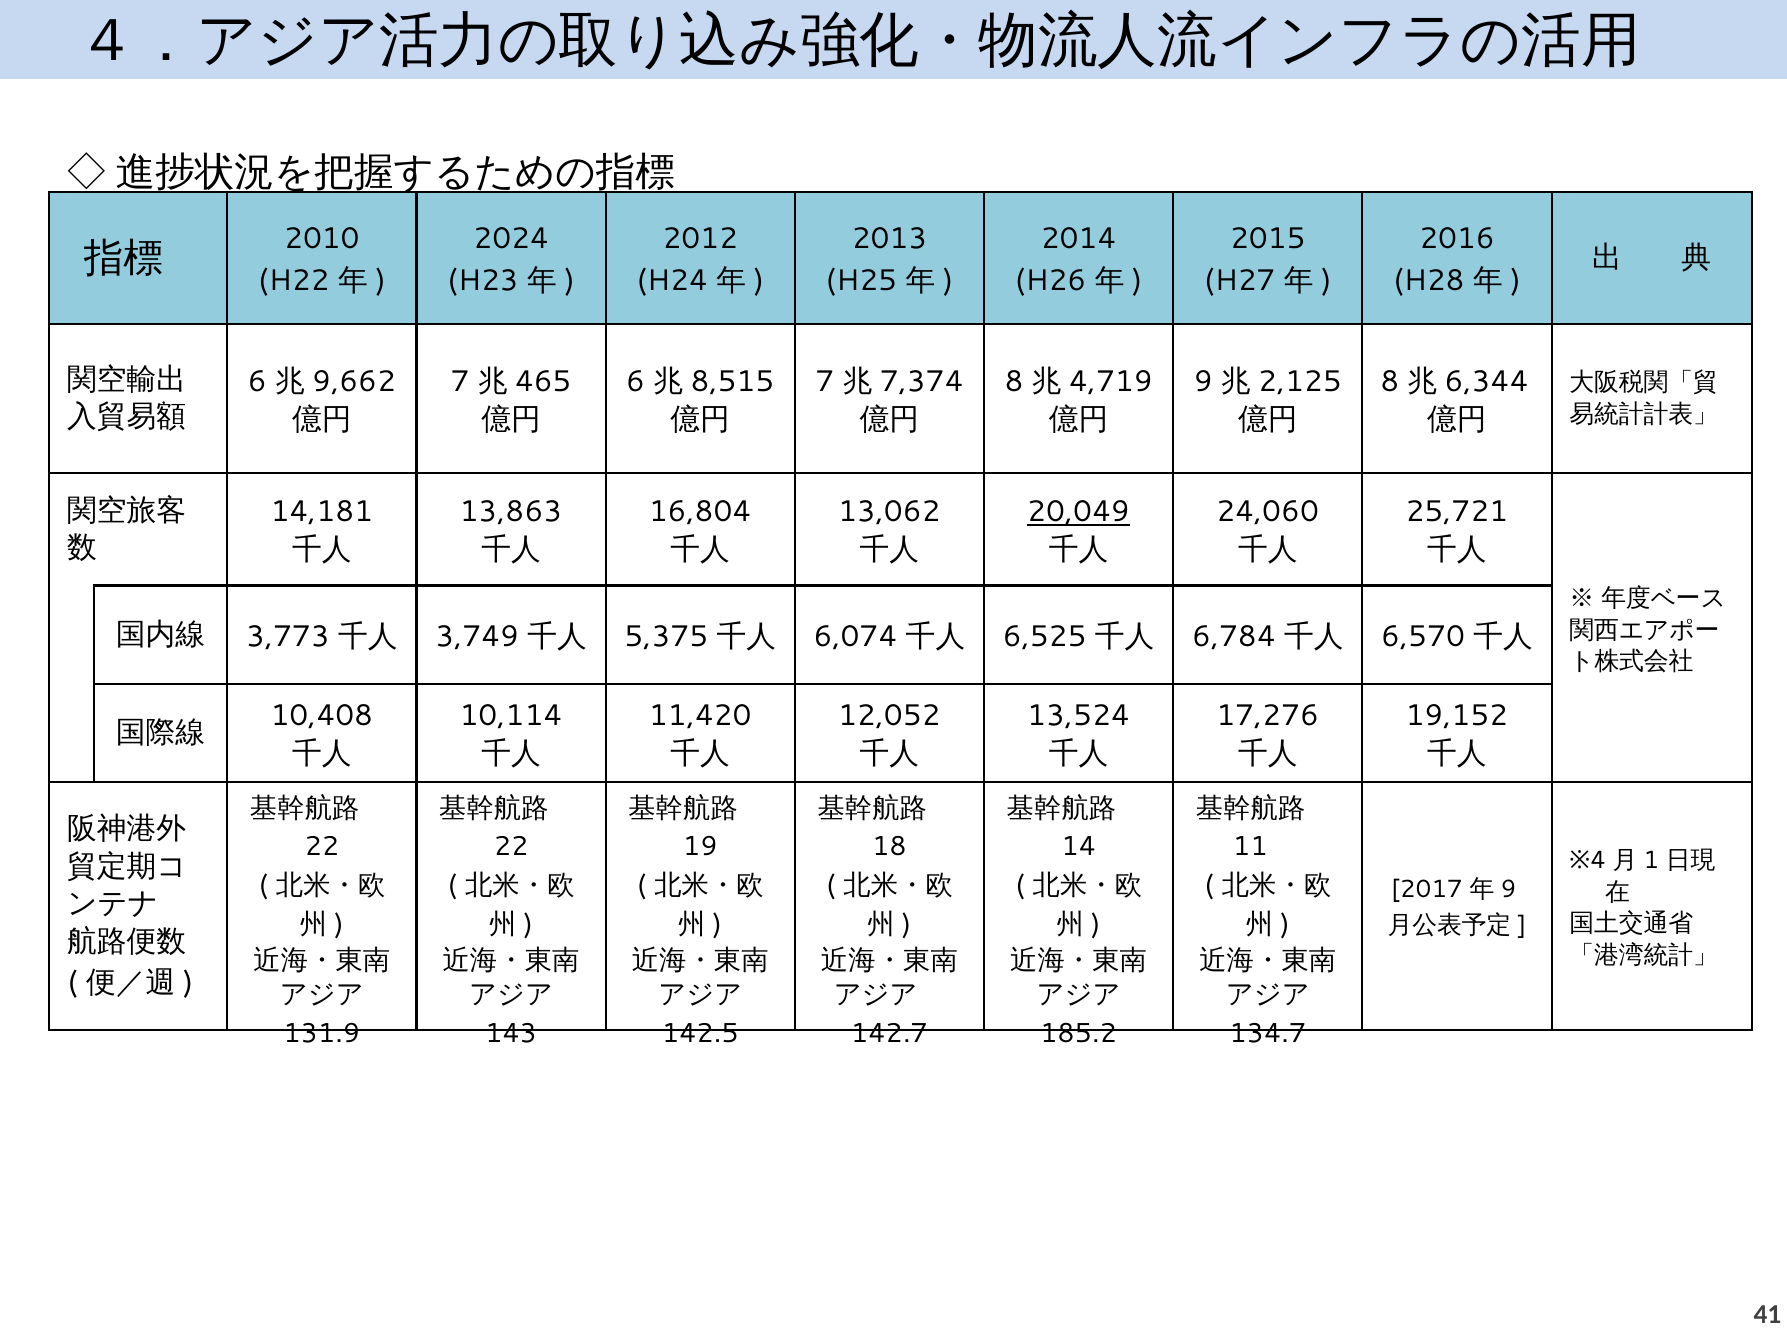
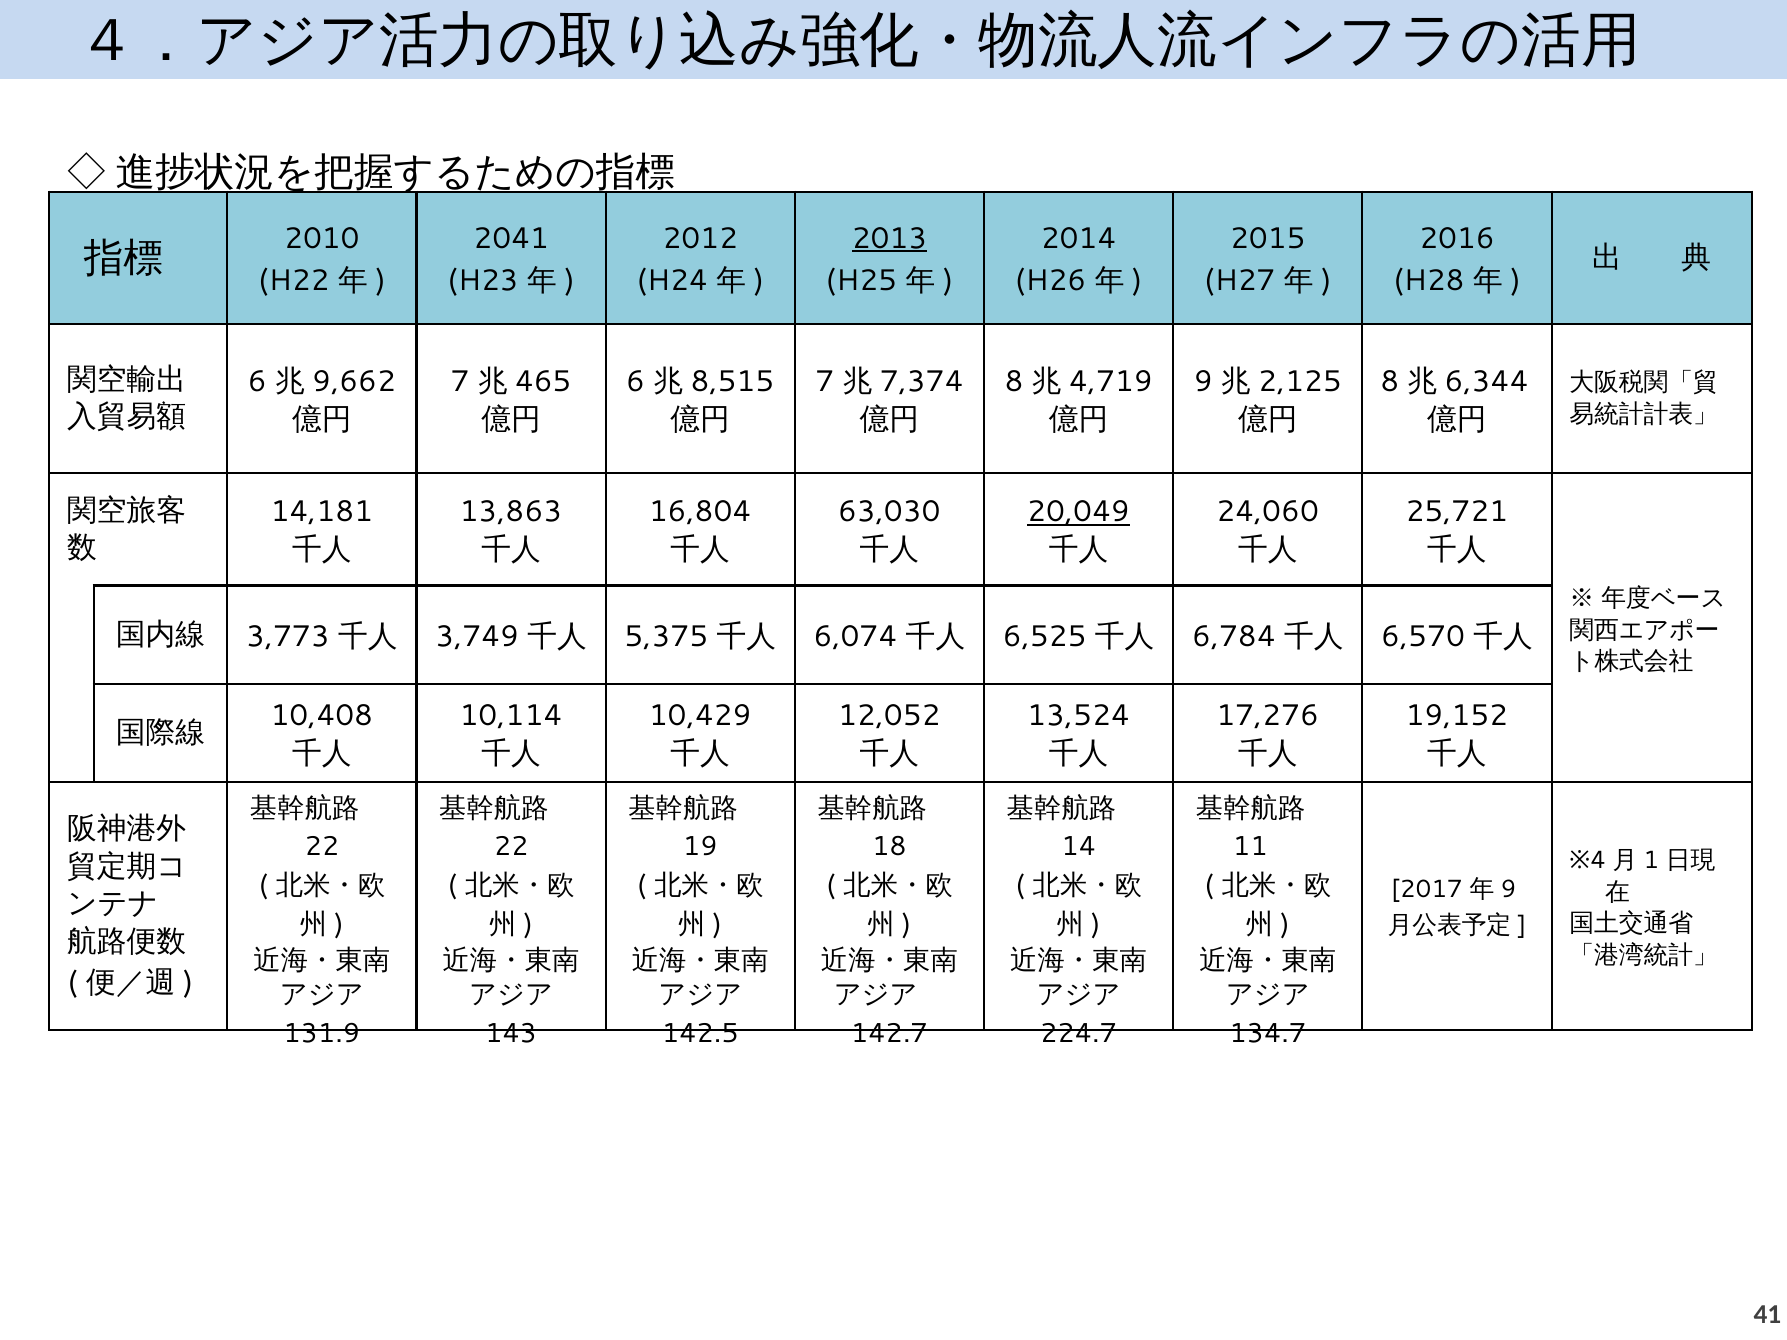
2024: 2024 -> 2041 (511, 238)
2013 underline: none -> present (889, 238)
13,062: 13,062 -> 63,030 (889, 512)
11,420: 11,420 -> 10,429 (700, 716)
185.2: 185.2 -> 224.7 (1079, 1033)
